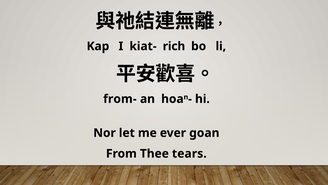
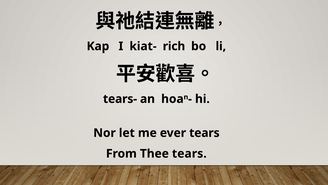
from-: from- -> tears- (120, 99)
ever goan: goan -> tears (204, 133)
